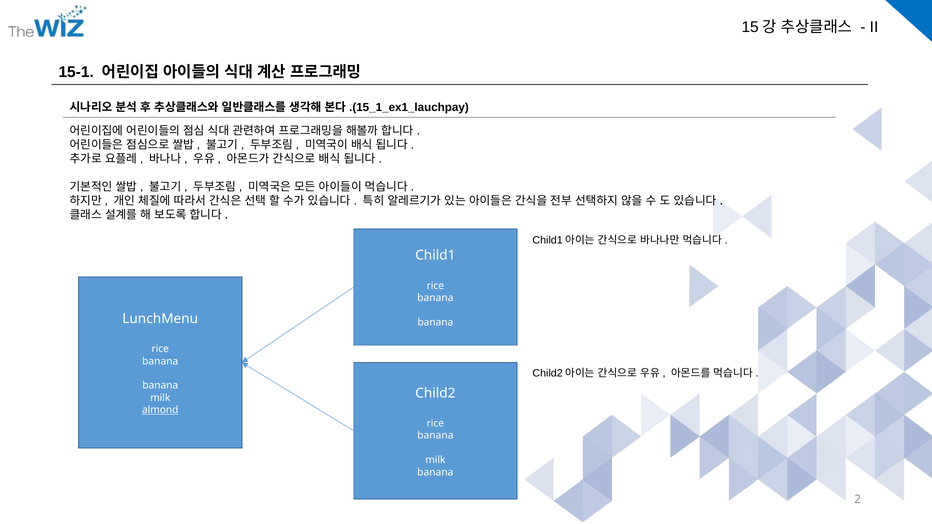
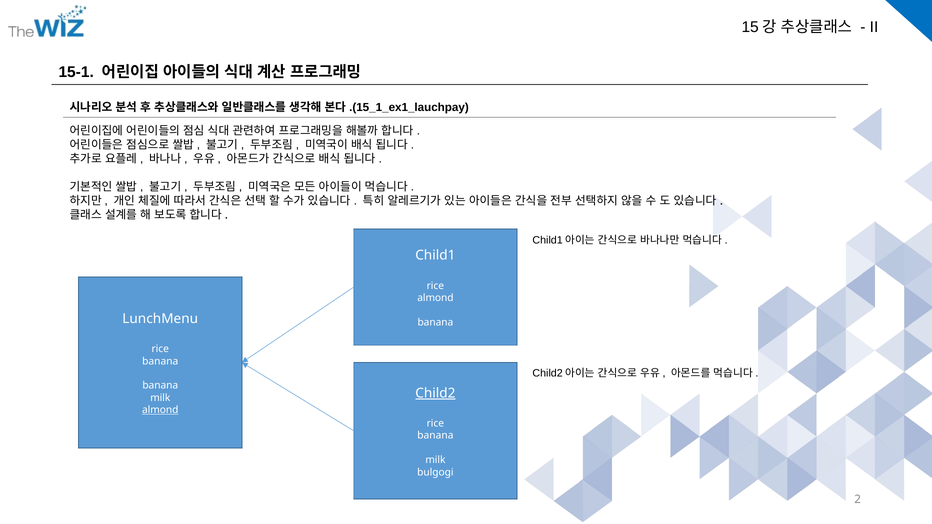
banana: banana -> almond (435, 298)
Child2 underline: none -> present (435, 393)
banana: banana -> bulgogi (435, 472)
